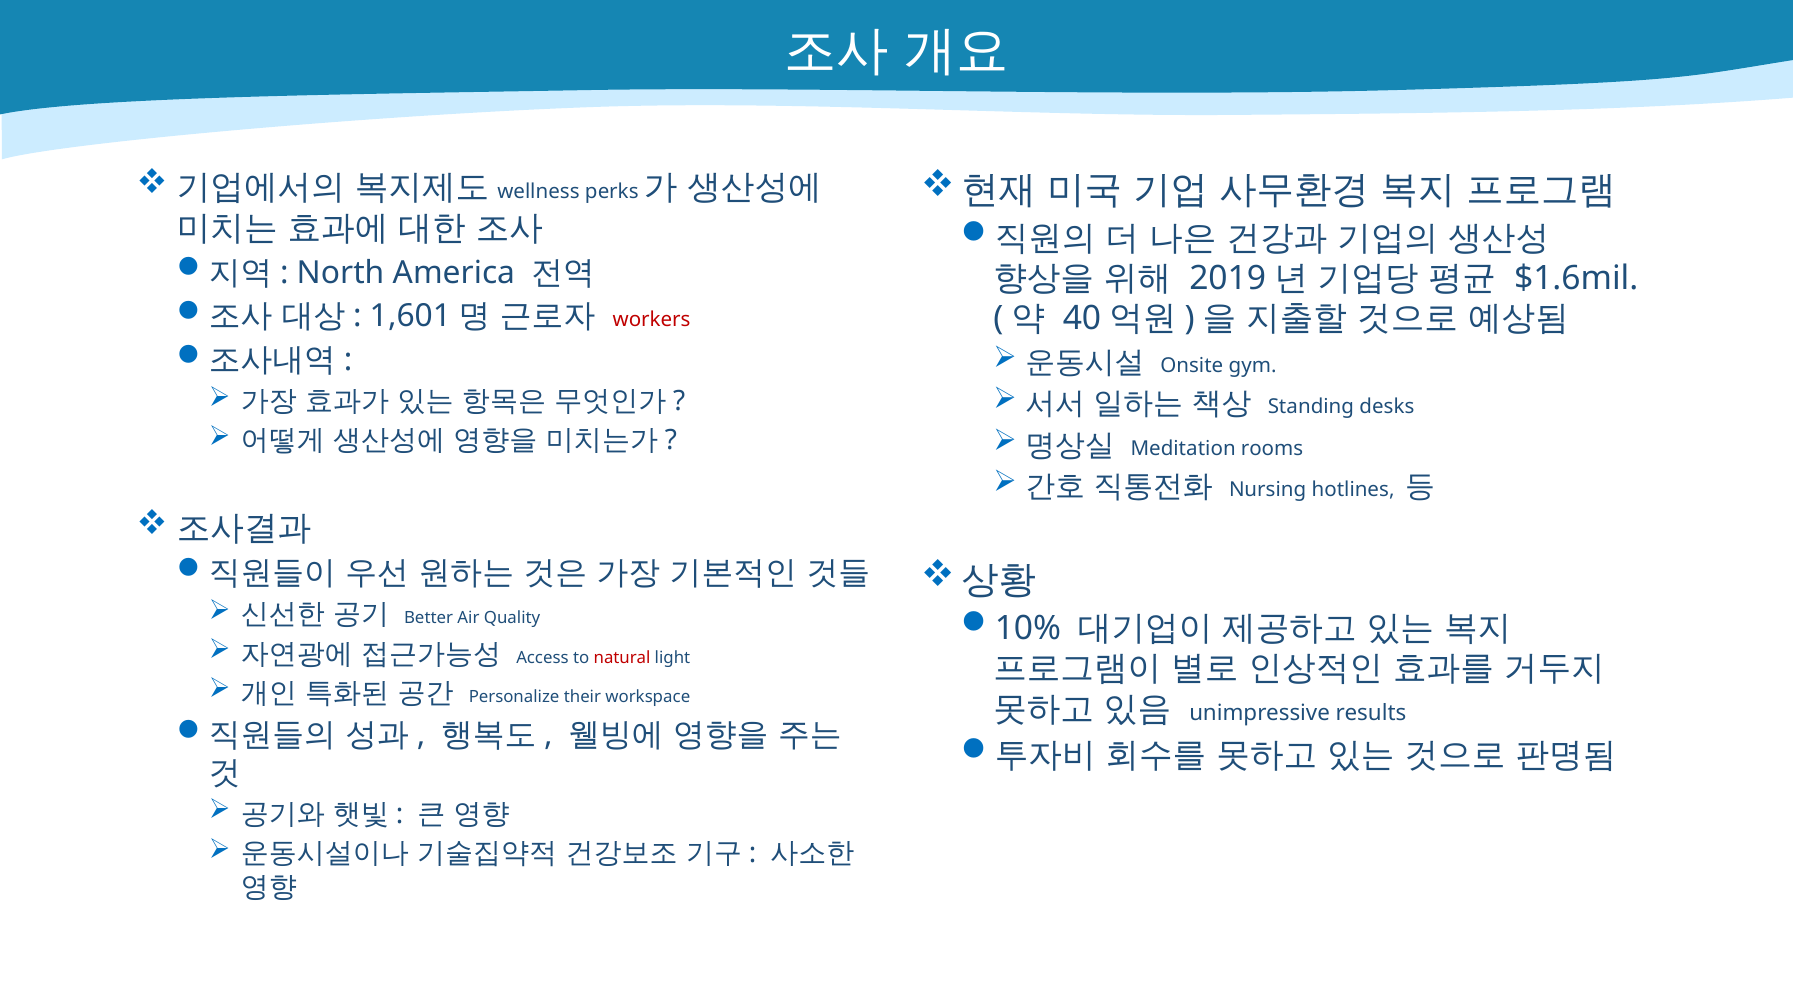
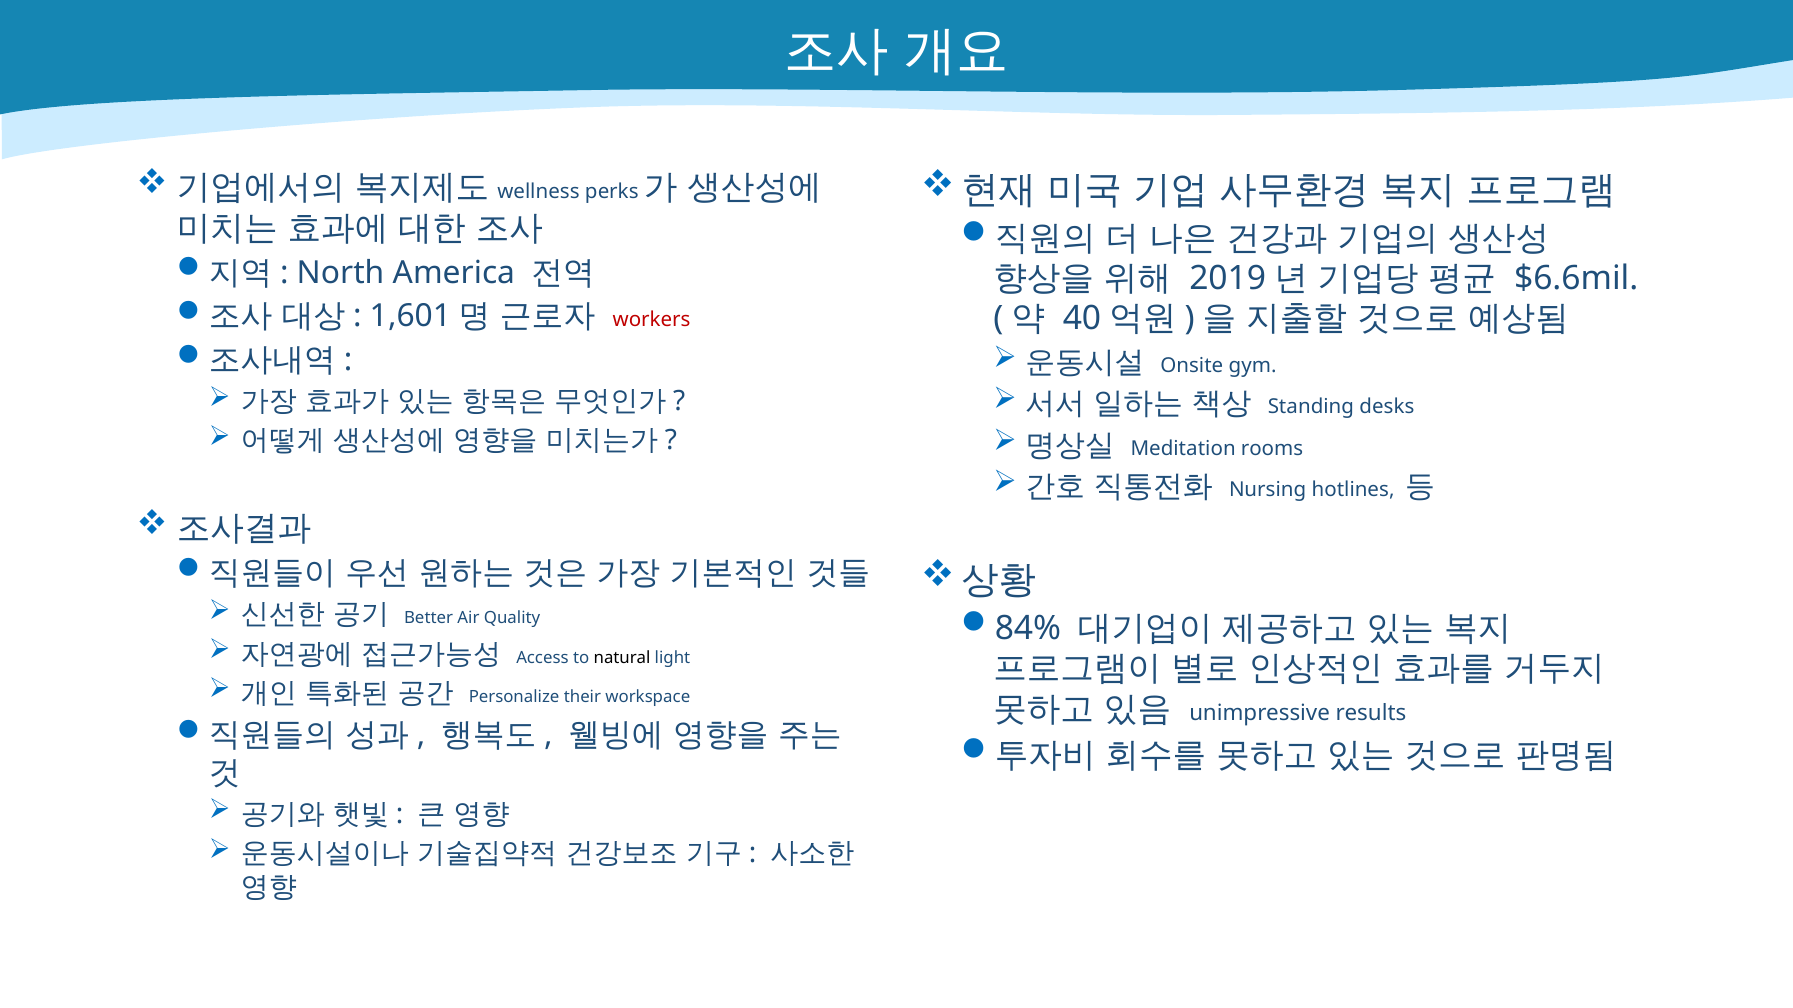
$1.6mil: $1.6mil -> $6.6mil (1576, 279)
10%: 10% -> 84% (1028, 629)
natural colour: red -> black (622, 658)
